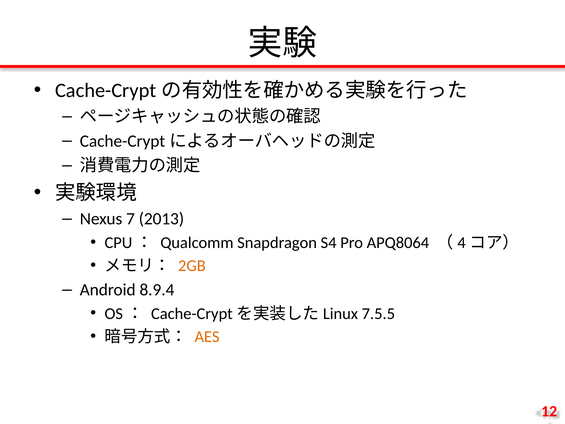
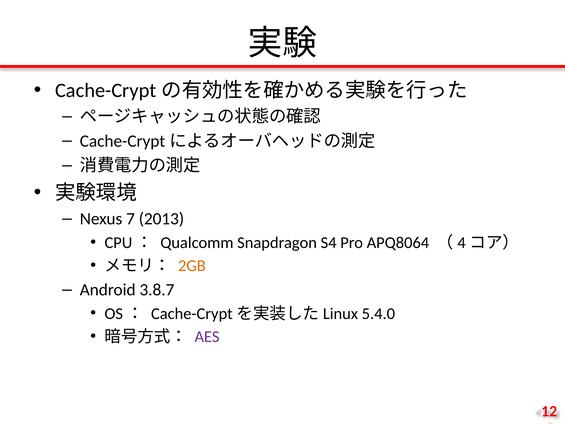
8.9.4: 8.9.4 -> 3.8.7 (157, 290)
7.5.5: 7.5.5 -> 5.4.0 (378, 313)
AES colour: orange -> purple (207, 337)
